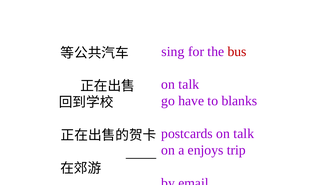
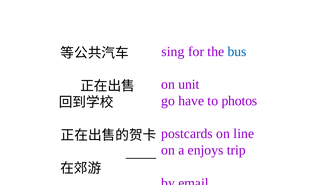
bus colour: red -> blue (237, 51)
talk: talk -> unit (189, 84)
blanks: blanks -> photos (239, 101)
postcards on talk: talk -> line (244, 133)
